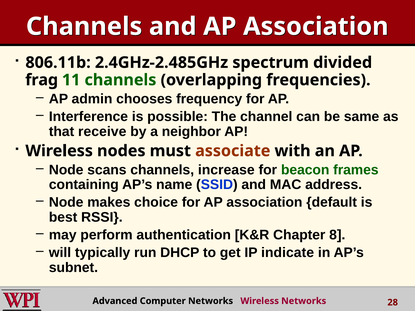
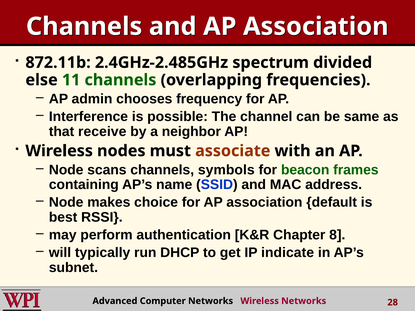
806.11b: 806.11b -> 872.11b (58, 63)
frag: frag -> else (42, 80)
increase: increase -> symbols (226, 170)
